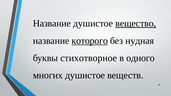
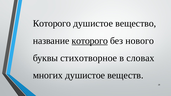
Название: Название -> Которого (52, 23)
вещество underline: present -> none (136, 23)
нудная: нудная -> нового (140, 41)
одного: одного -> словах (140, 58)
